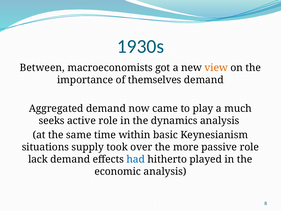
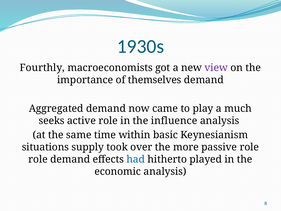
Between: Between -> Fourthly (42, 68)
view colour: orange -> purple (216, 68)
dynamics: dynamics -> influence (174, 121)
lack: lack -> role (38, 159)
